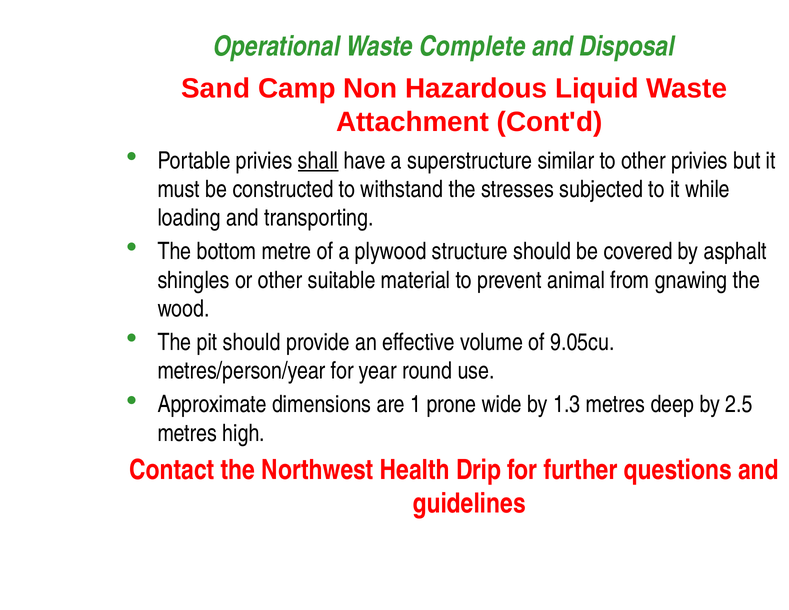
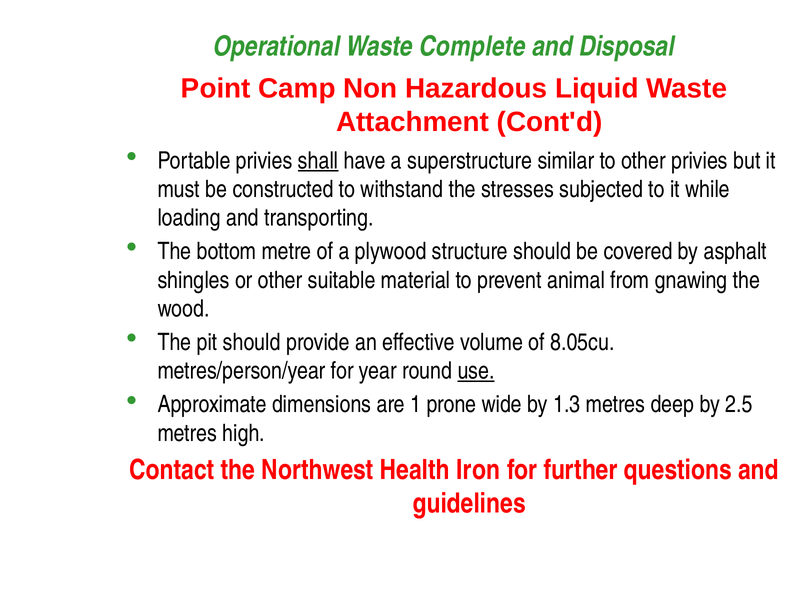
Sand: Sand -> Point (216, 88)
9.05cu: 9.05cu -> 8.05cu (582, 342)
use underline: none -> present (476, 371)
Drip: Drip -> Iron (478, 470)
